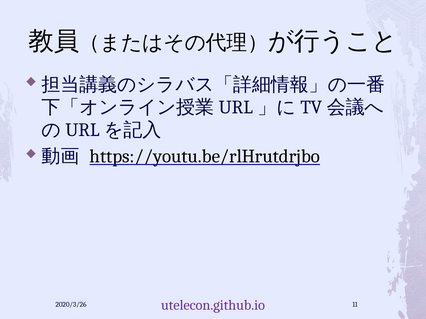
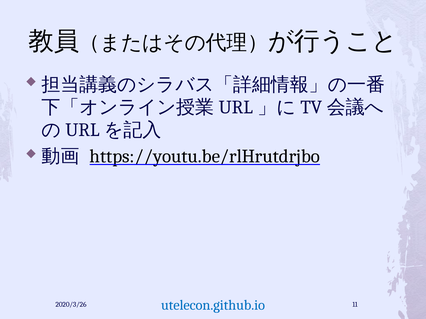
utelecon.github.io colour: purple -> blue (213, 306)
